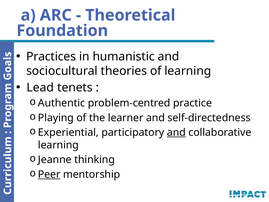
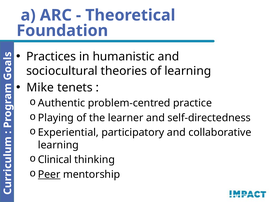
Lead: Lead -> Mike (40, 88)
and underline: present -> none (176, 132)
Jeanne: Jeanne -> Clinical (55, 160)
